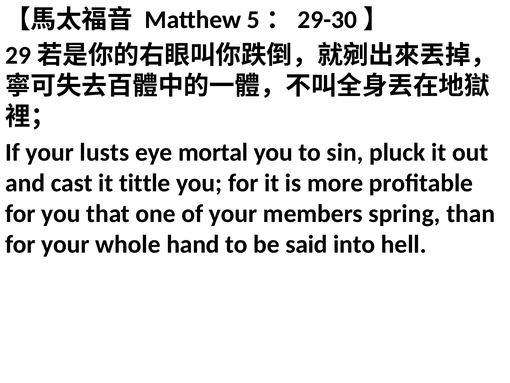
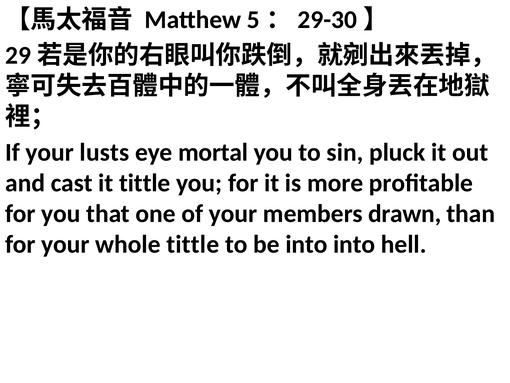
spring: spring -> drawn (405, 213)
whole hand: hand -> tittle (193, 244)
be said: said -> into (307, 244)
